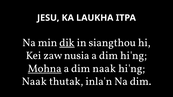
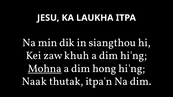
dik underline: present -> none (67, 43)
nusia: nusia -> khuh (77, 56)
dim naak: naak -> hong (104, 69)
inla'n: inla'n -> itpa'n (99, 82)
